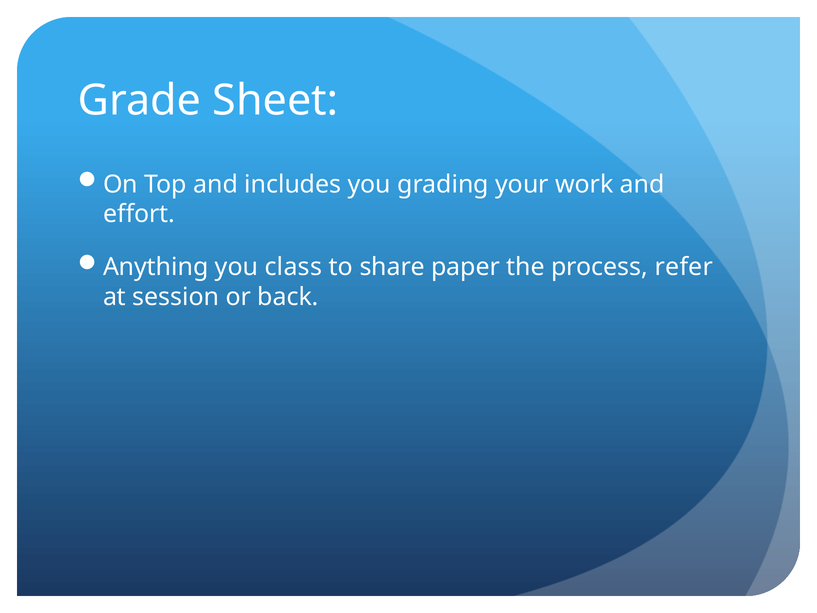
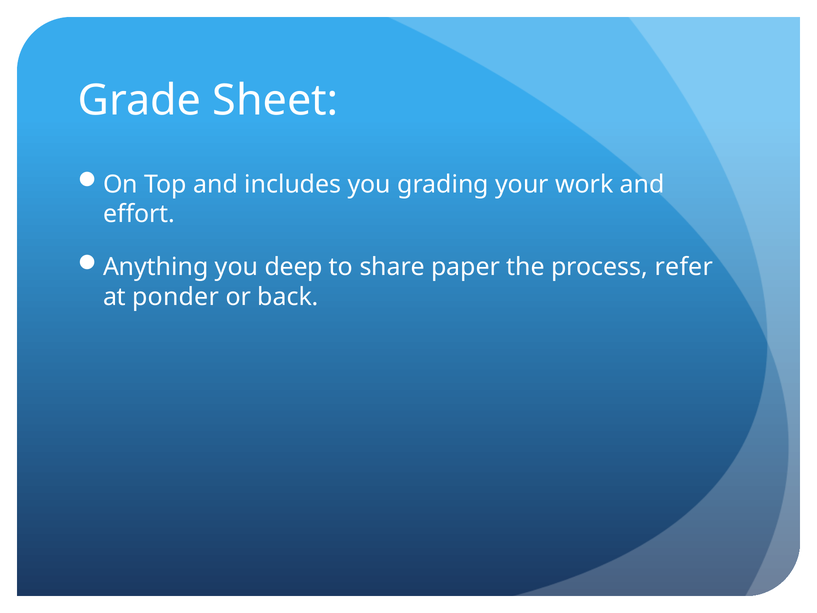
class: class -> deep (294, 267)
session: session -> ponder (176, 297)
